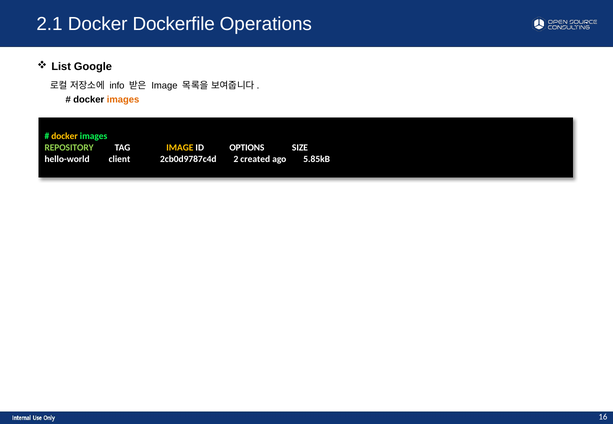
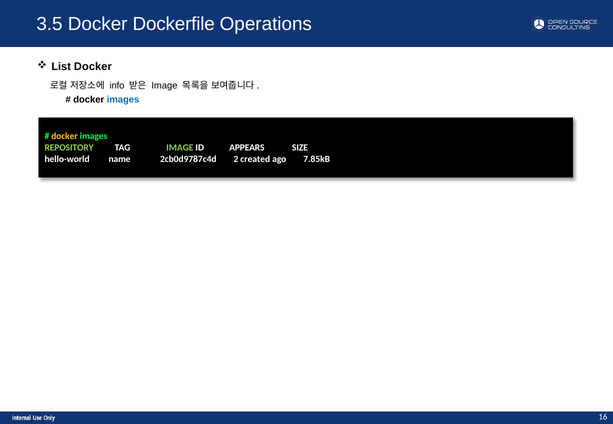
2.1: 2.1 -> 3.5 (49, 24)
List Google: Google -> Docker (93, 67)
images colour: orange -> blue (123, 100)
IMAGE colour: yellow -> light green (180, 148)
OPTIONS: OPTIONS -> APPEARS (247, 148)
client: client -> name (120, 159)
5.85kB: 5.85kB -> 7.85kB (317, 159)
